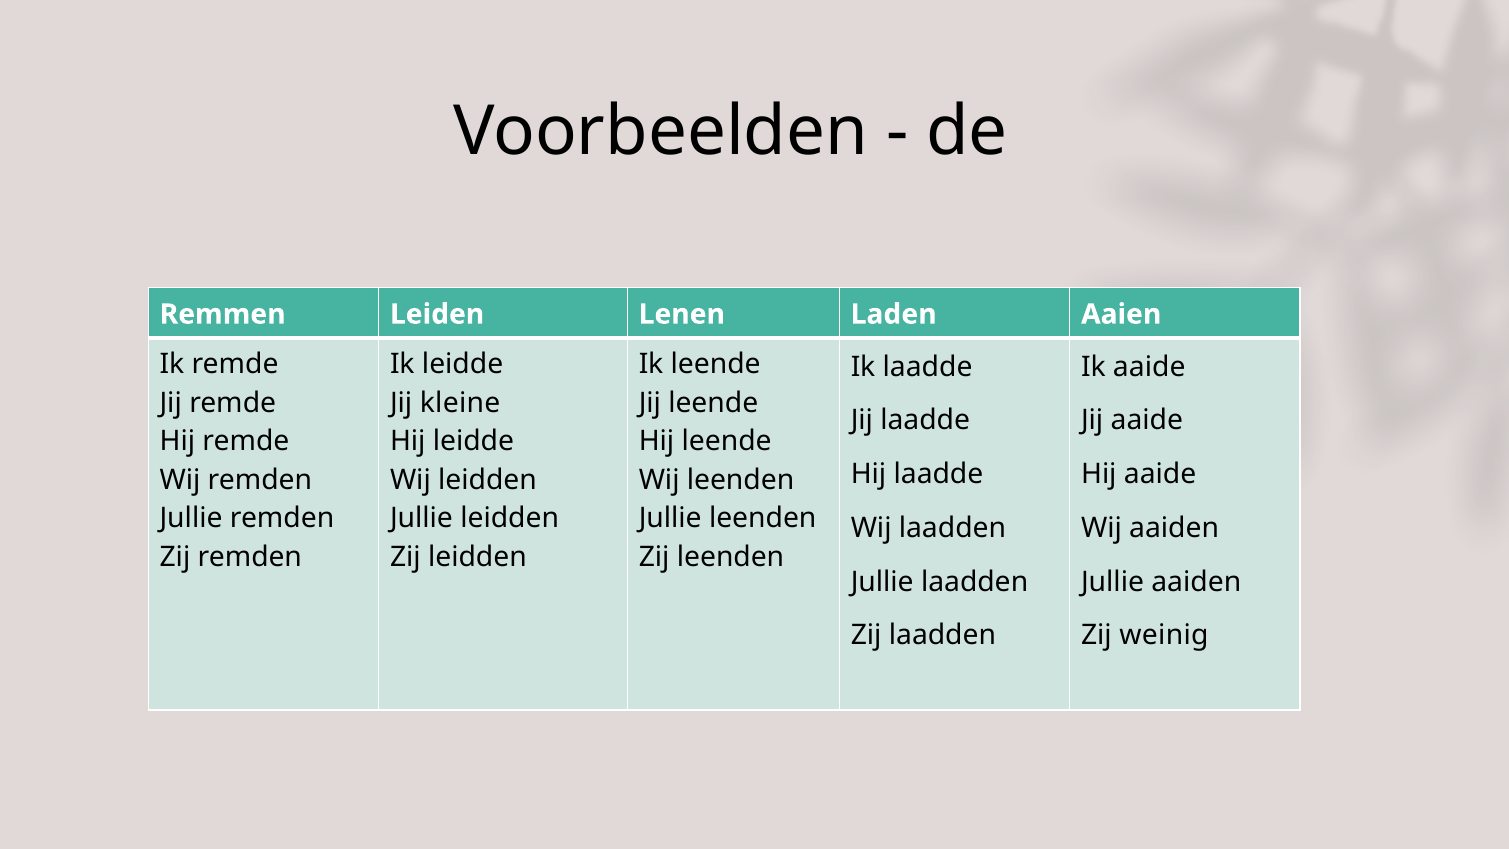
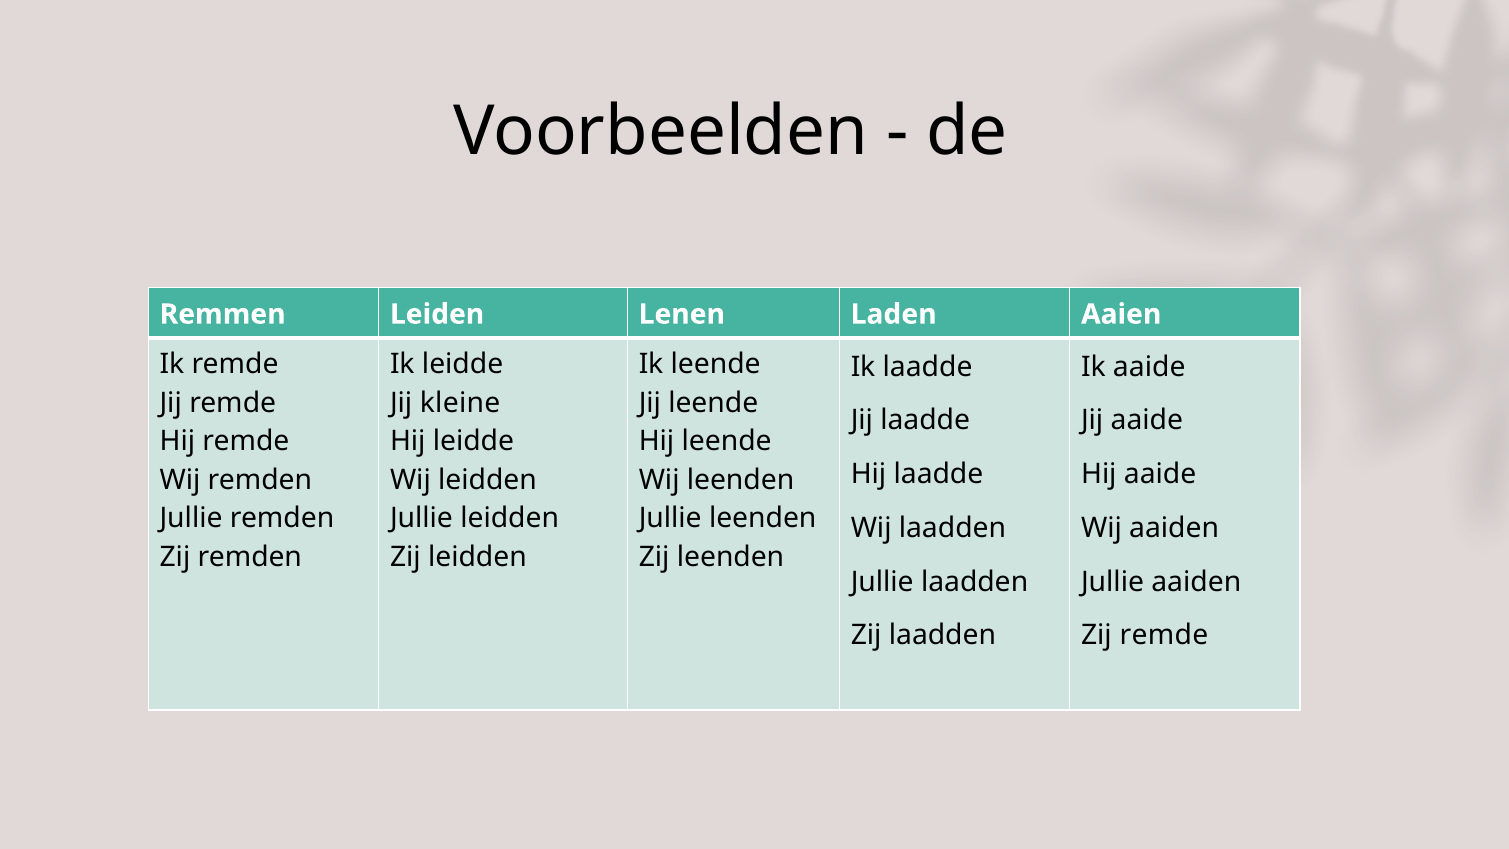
Zij weinig: weinig -> remde (1164, 635)
